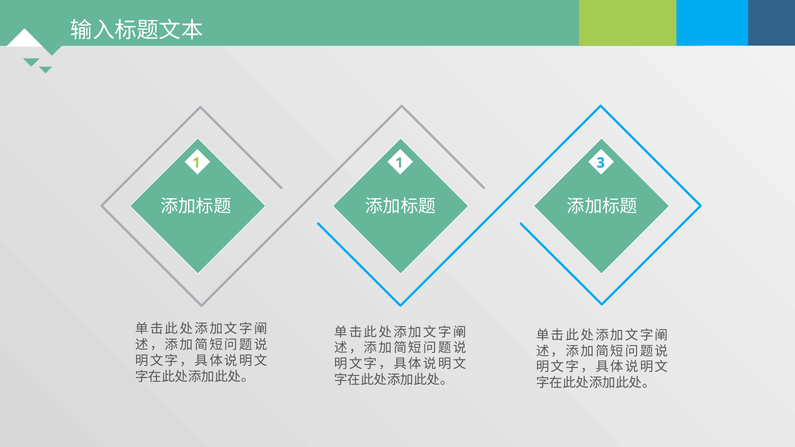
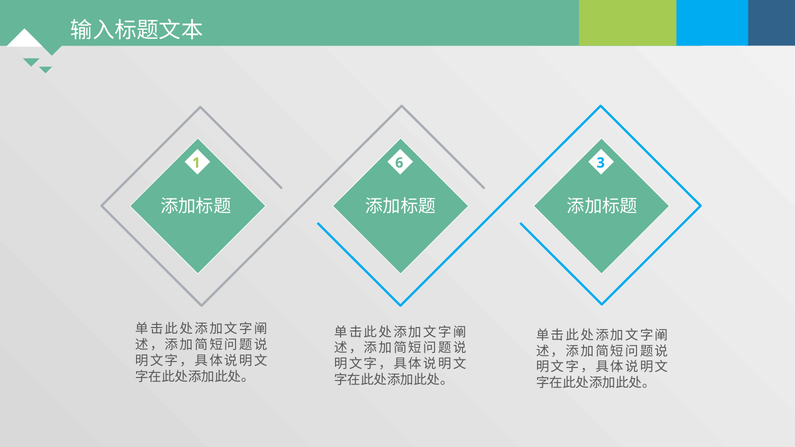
1 1: 1 -> 6 (399, 163)
